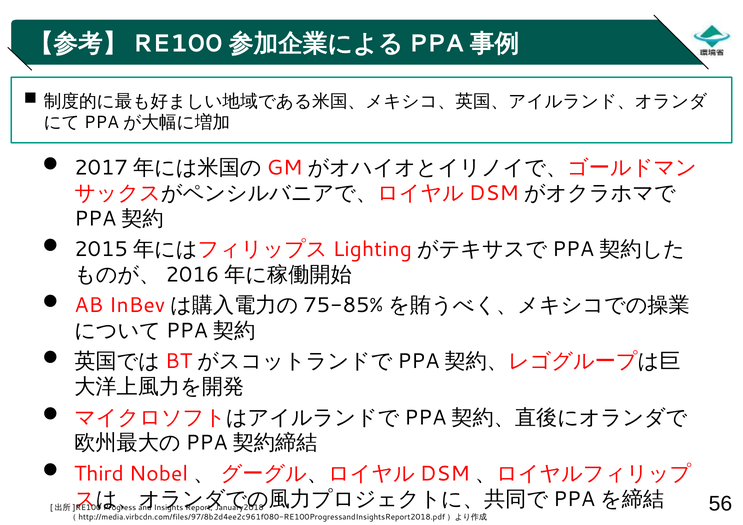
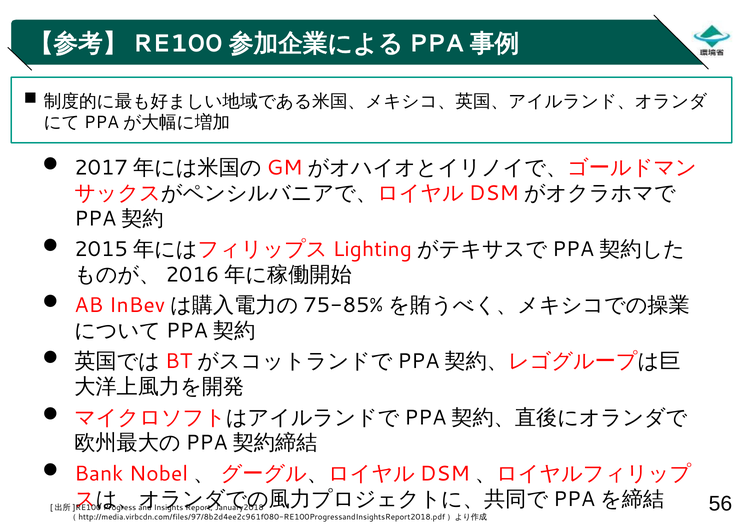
Third: Third -> Bank (99, 474)
